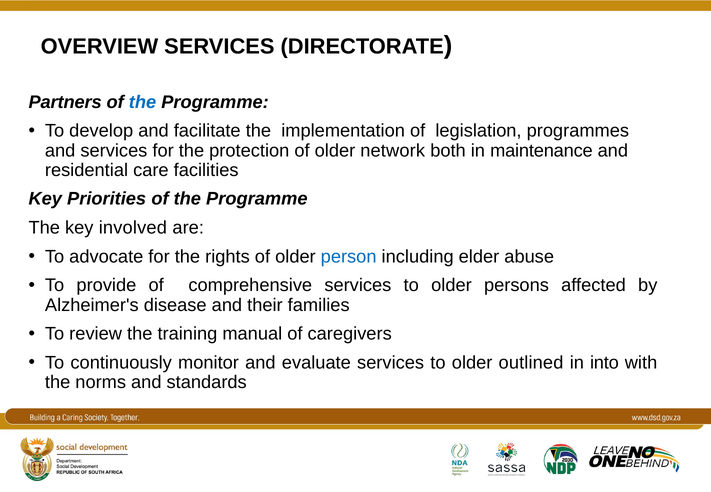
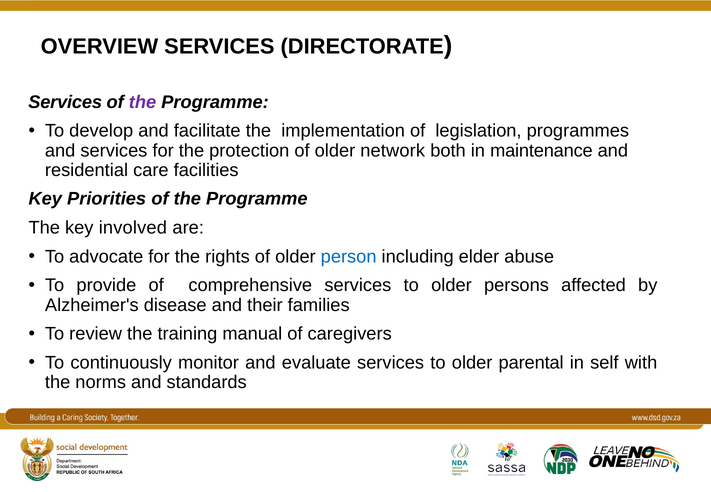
Partners: Partners -> Services (65, 102)
the colour: blue -> purple (143, 102)
outlined: outlined -> parental (531, 363)
into: into -> self (604, 363)
